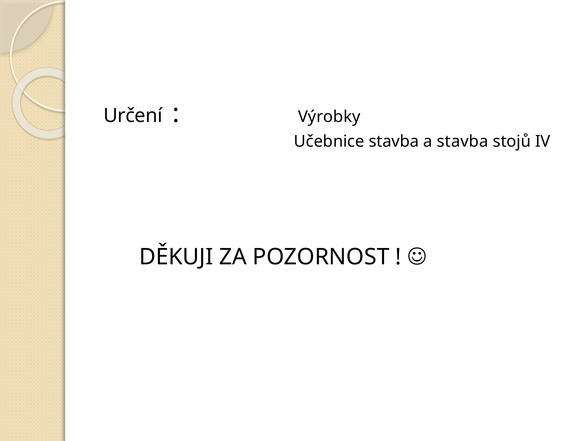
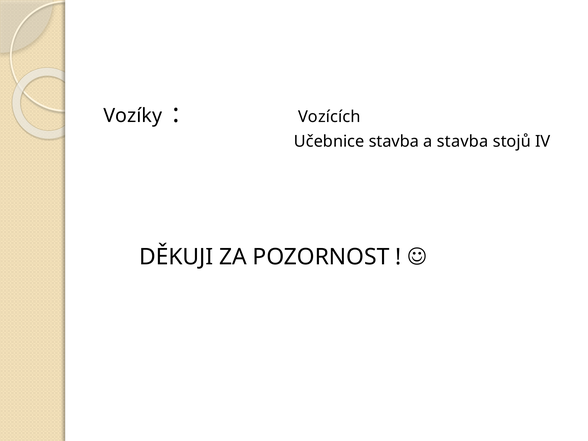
Určení: Určení -> Vozíky (133, 116)
Výrobky: Výrobky -> Vozících (329, 117)
